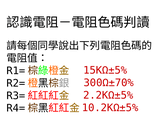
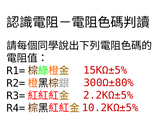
300Ω±70%: 300Ω±70% -> 300Ω±80% (109, 83)
